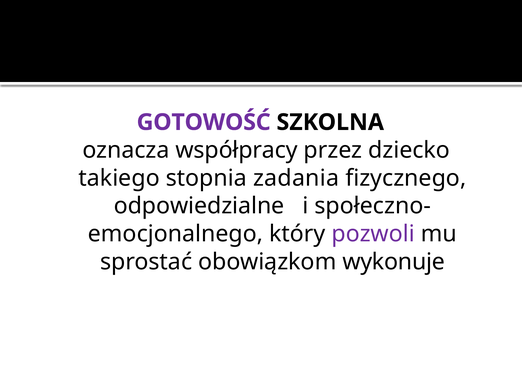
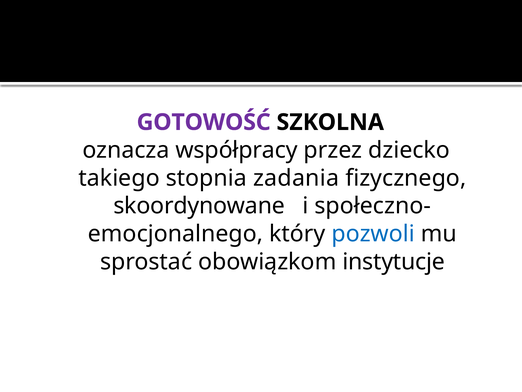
odpowiedzialne: odpowiedzialne -> skoordynowane (199, 206)
pozwoli colour: purple -> blue (373, 233)
wykonuje: wykonuje -> instytucje (394, 261)
